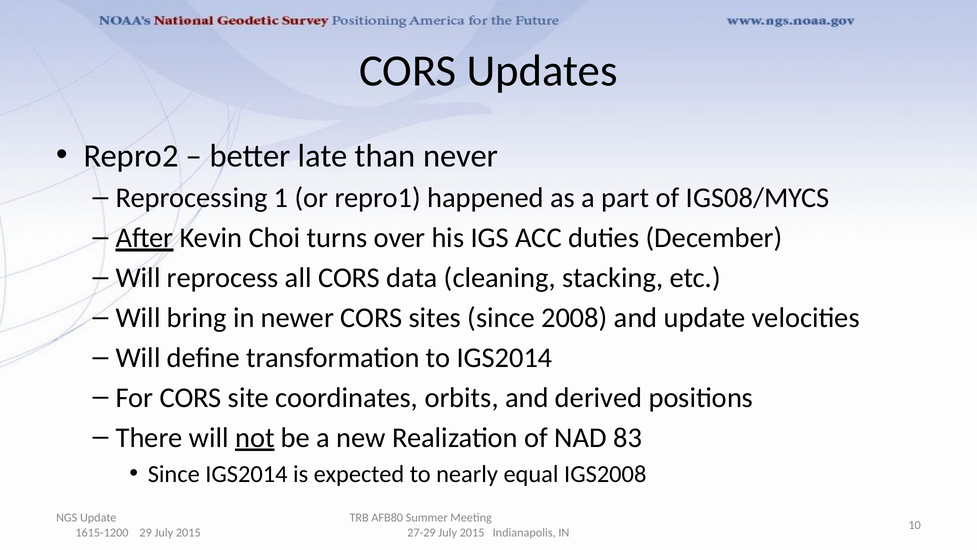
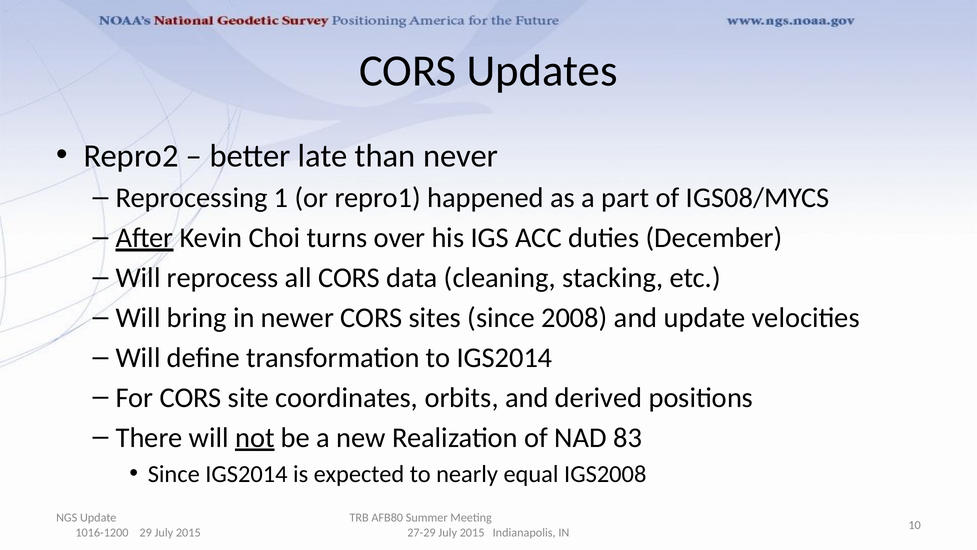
1615-1200: 1615-1200 -> 1016-1200 (102, 532)
